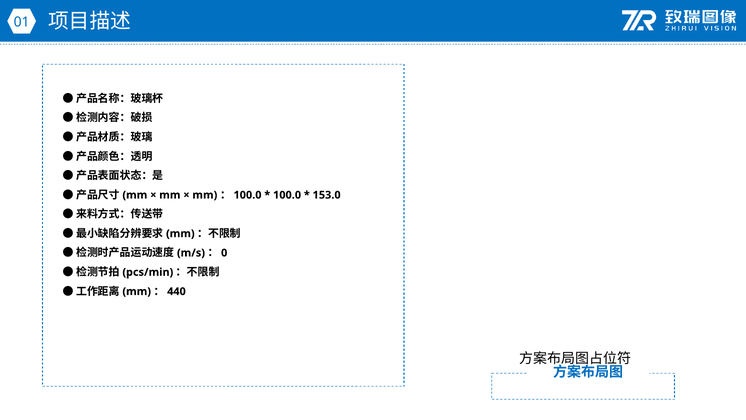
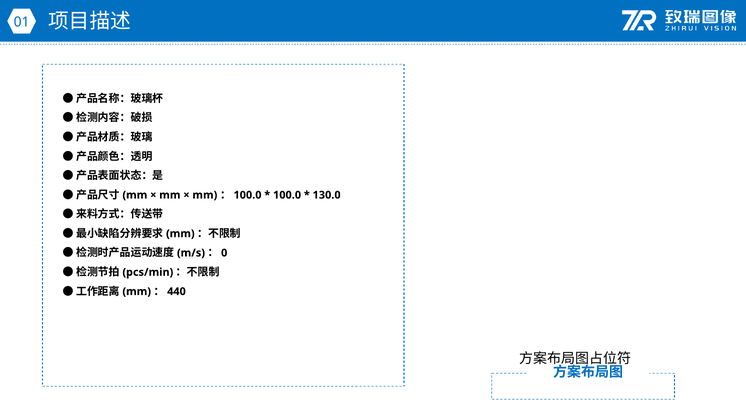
153.0: 153.0 -> 130.0 (327, 195)
